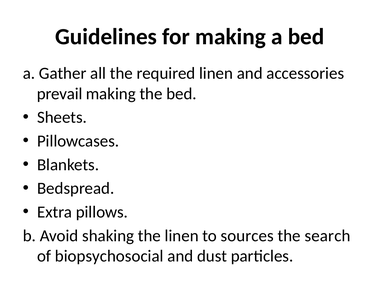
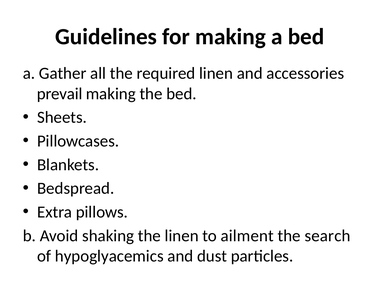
sources: sources -> ailment (247, 236)
biopsychosocial: biopsychosocial -> hypoglyacemics (109, 256)
